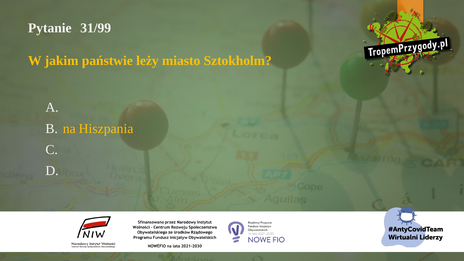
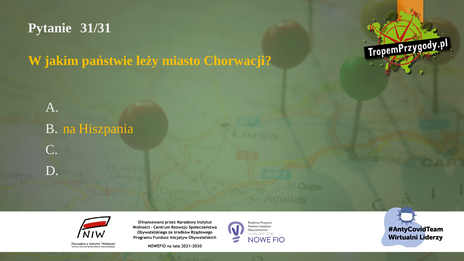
31/99: 31/99 -> 31/31 (96, 28)
Sztokholm: Sztokholm -> Chorwacji (238, 61)
